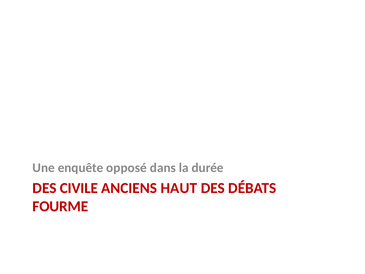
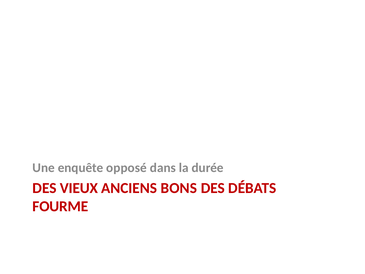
CIVILE: CIVILE -> VIEUX (79, 188)
HAUT: HAUT -> BONS (179, 188)
